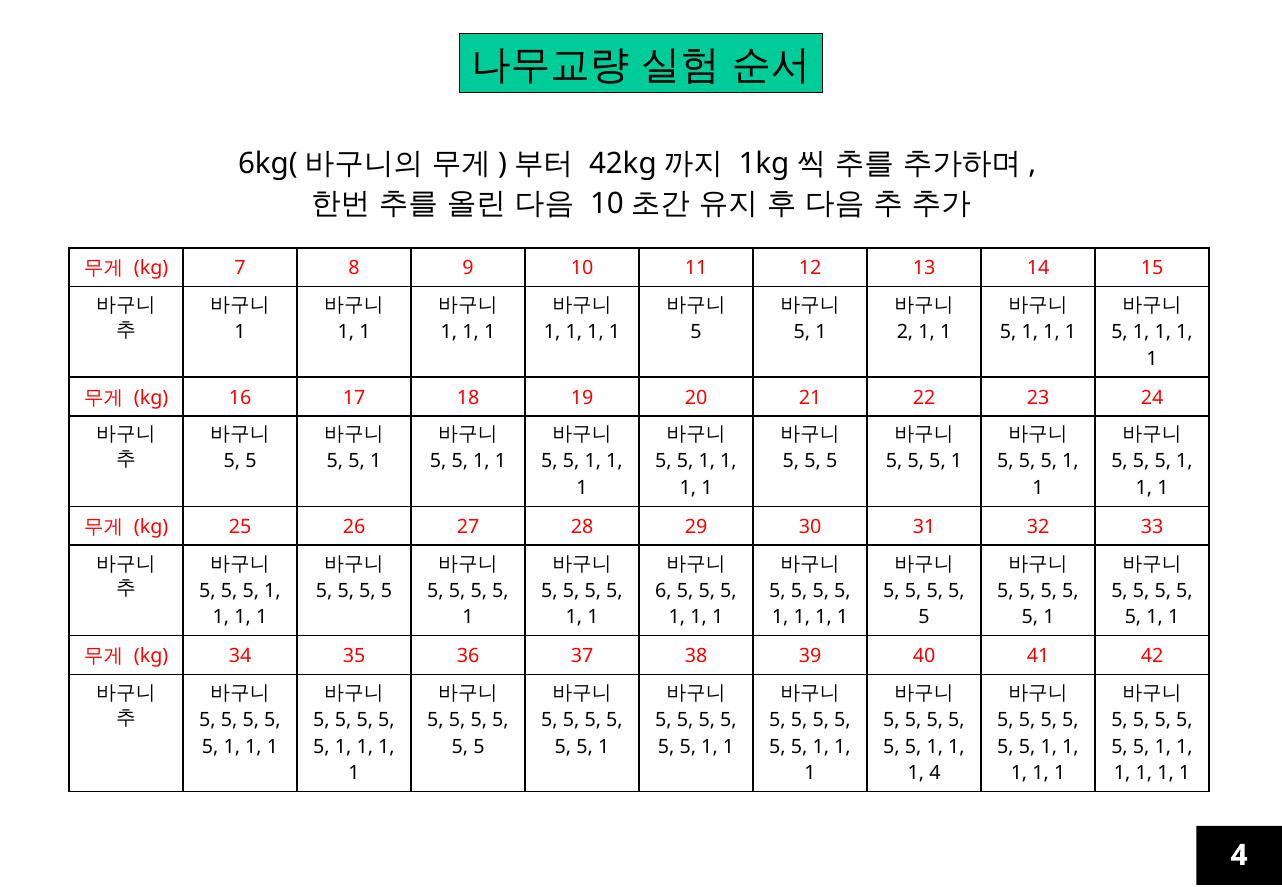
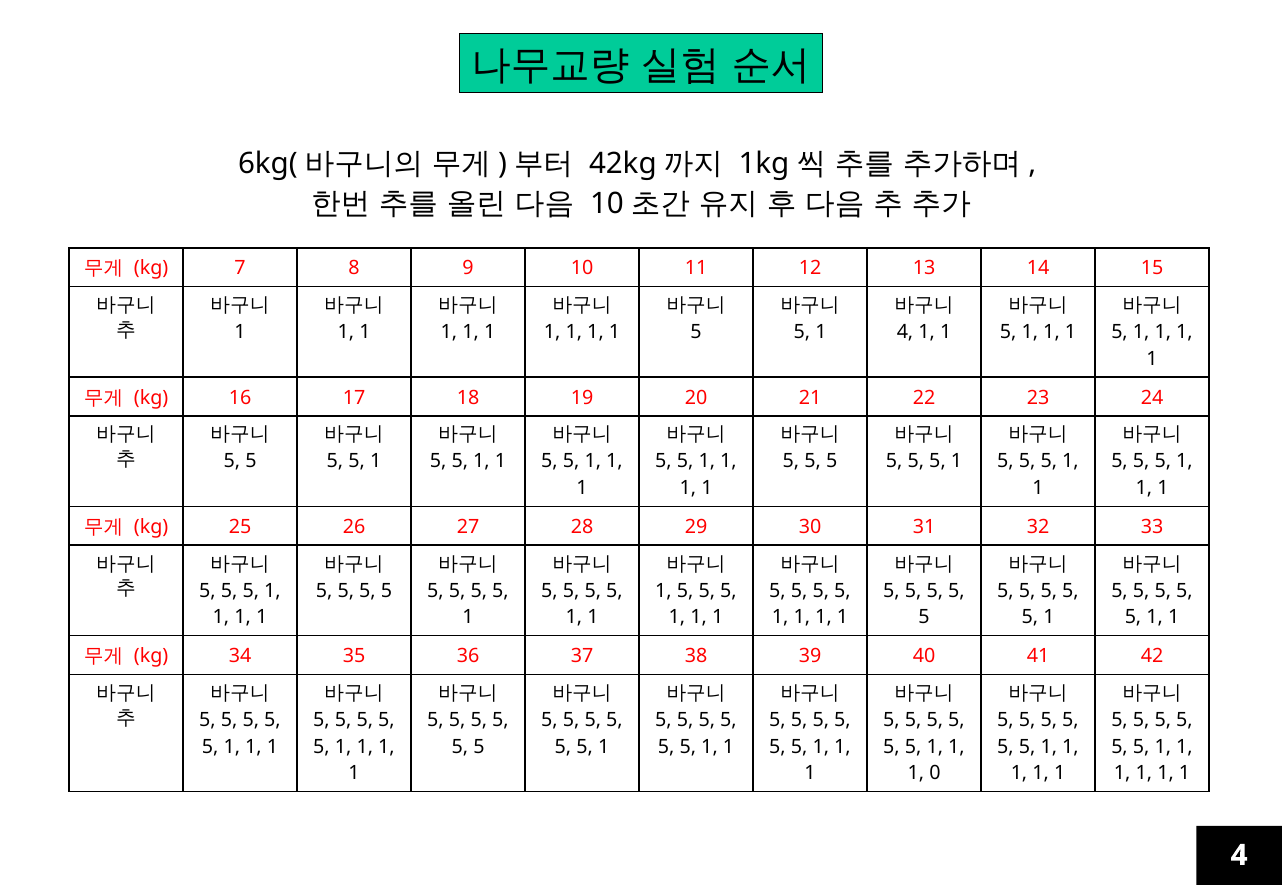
2: 2 -> 4 (905, 332)
6: 6 -> 1 (663, 591)
1 4: 4 -> 0 (935, 774)
